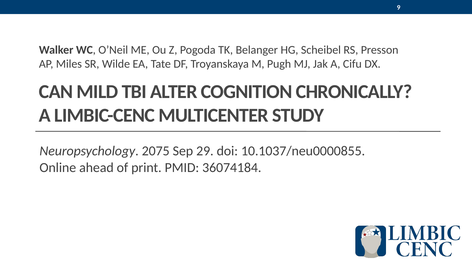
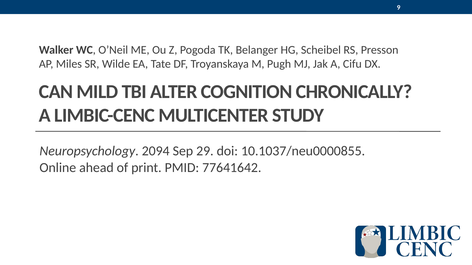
2075: 2075 -> 2094 (156, 151)
36074184: 36074184 -> 77641642 (232, 168)
